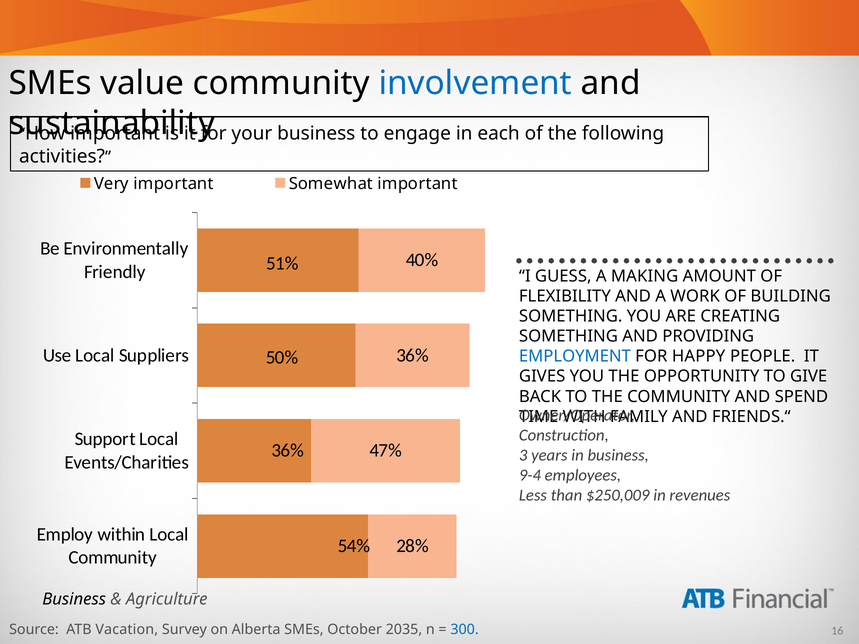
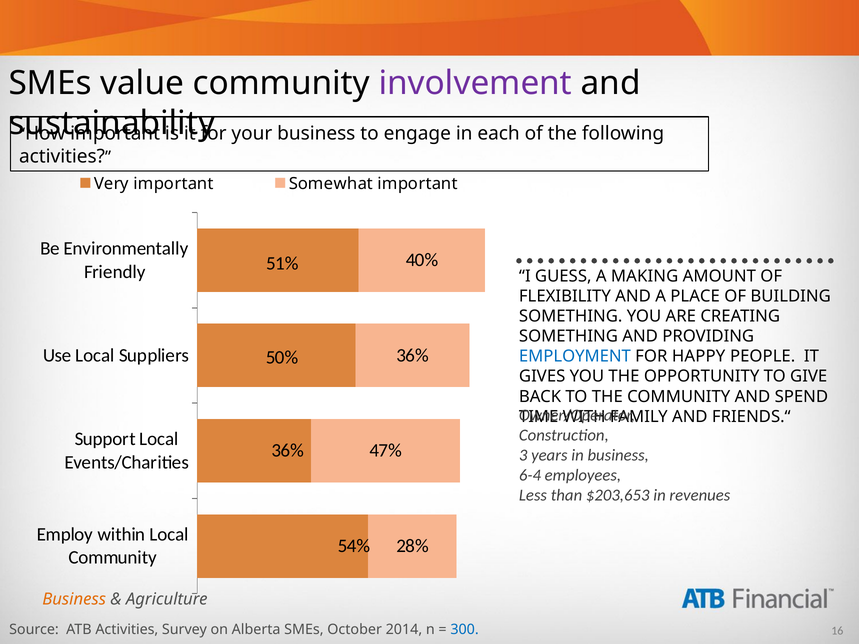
involvement colour: blue -> purple (475, 83)
WORK: WORK -> PLACE (695, 296)
9-4: 9-4 -> 6-4 (530, 476)
$250,009: $250,009 -> $203,653 (618, 496)
Business colour: black -> orange (74, 599)
ATB Vacation: Vacation -> Activities (127, 630)
2035: 2035 -> 2014 (404, 630)
